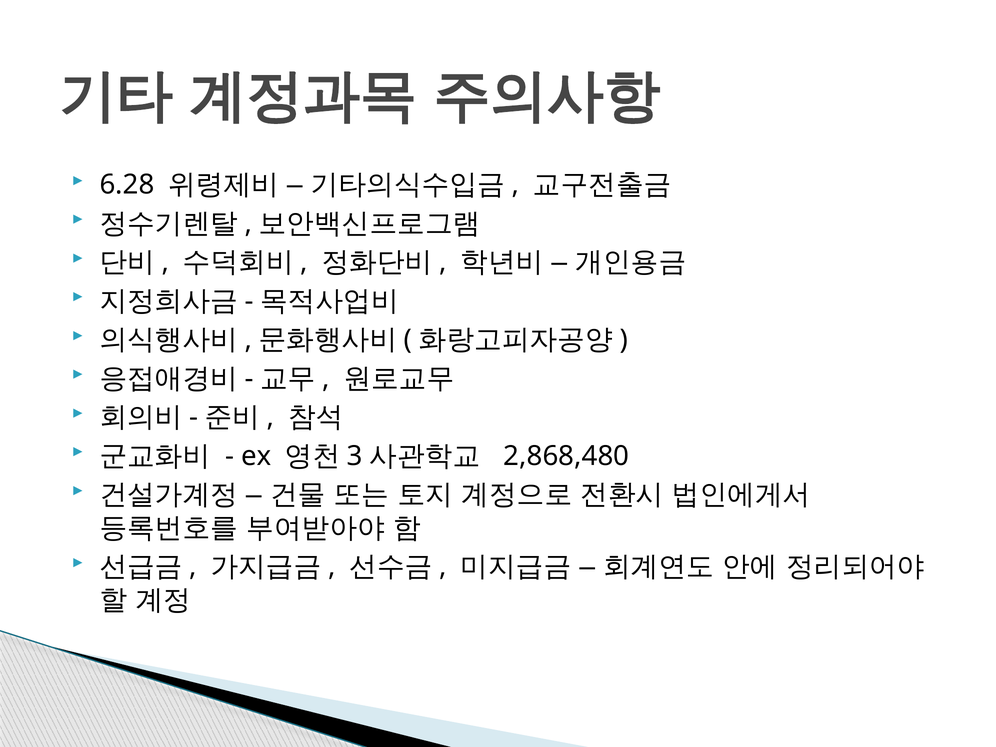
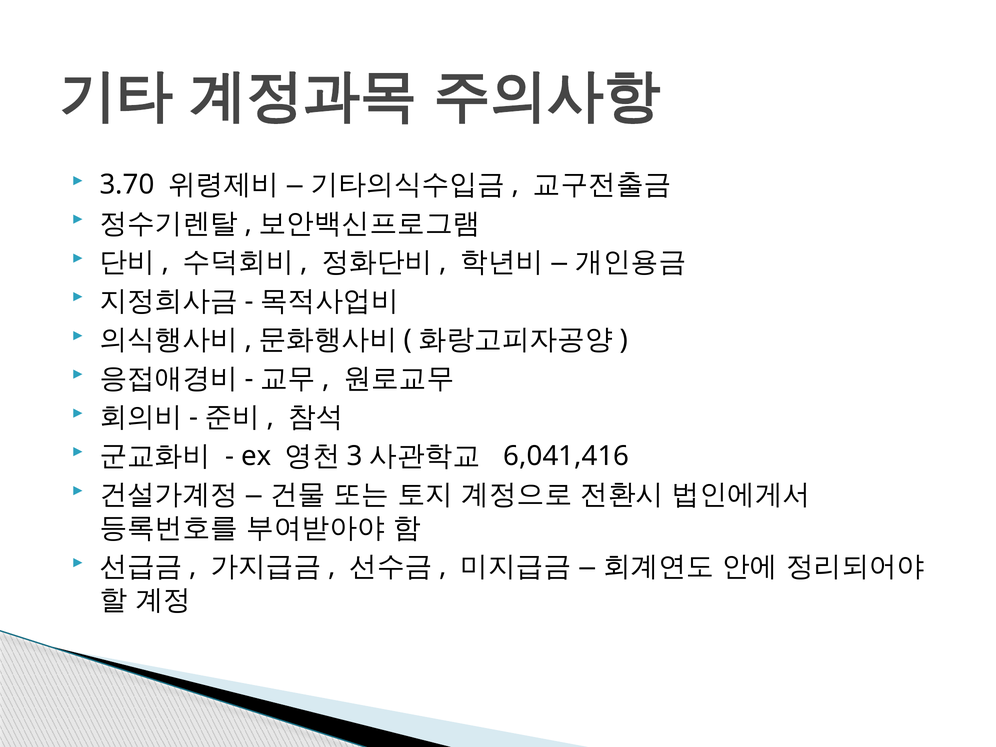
6.28: 6.28 -> 3.70 (127, 185)
2,868,480: 2,868,480 -> 6,041,416 (566, 456)
